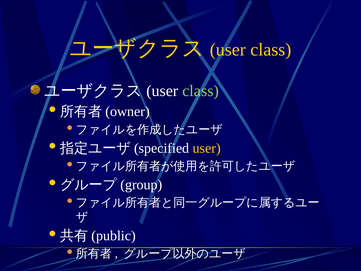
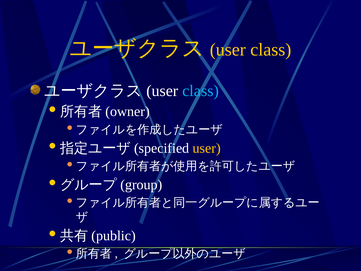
class colour: light green -> light blue (201, 91)
